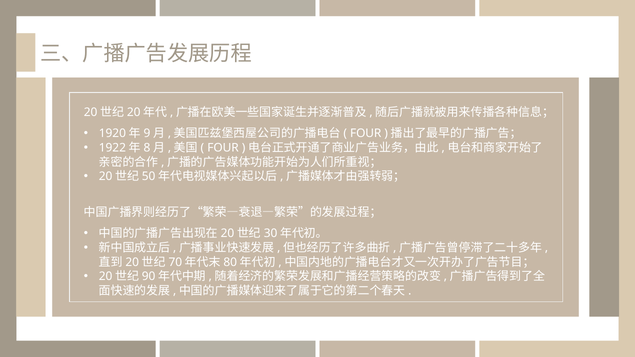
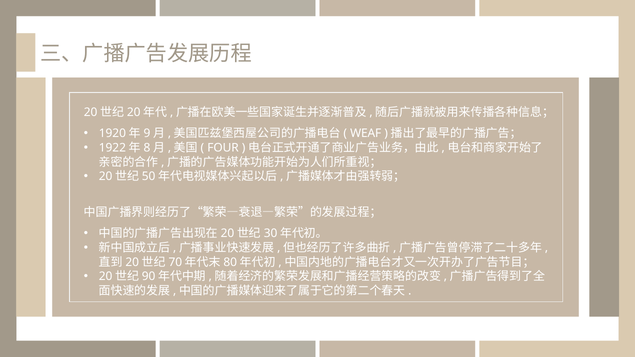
FOUR: FOUR -> WEAF (366, 134)
